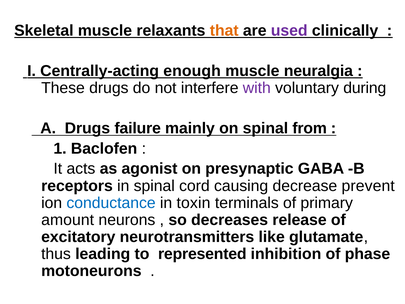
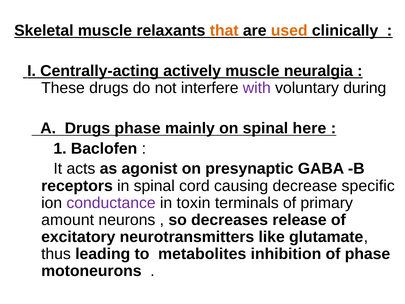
used colour: purple -> orange (289, 31)
enough: enough -> actively (192, 71)
Drugs failure: failure -> phase (138, 128)
from: from -> here (309, 128)
prevent: prevent -> specific (368, 186)
conductance colour: blue -> purple (111, 203)
represented: represented -> metabolites (202, 254)
